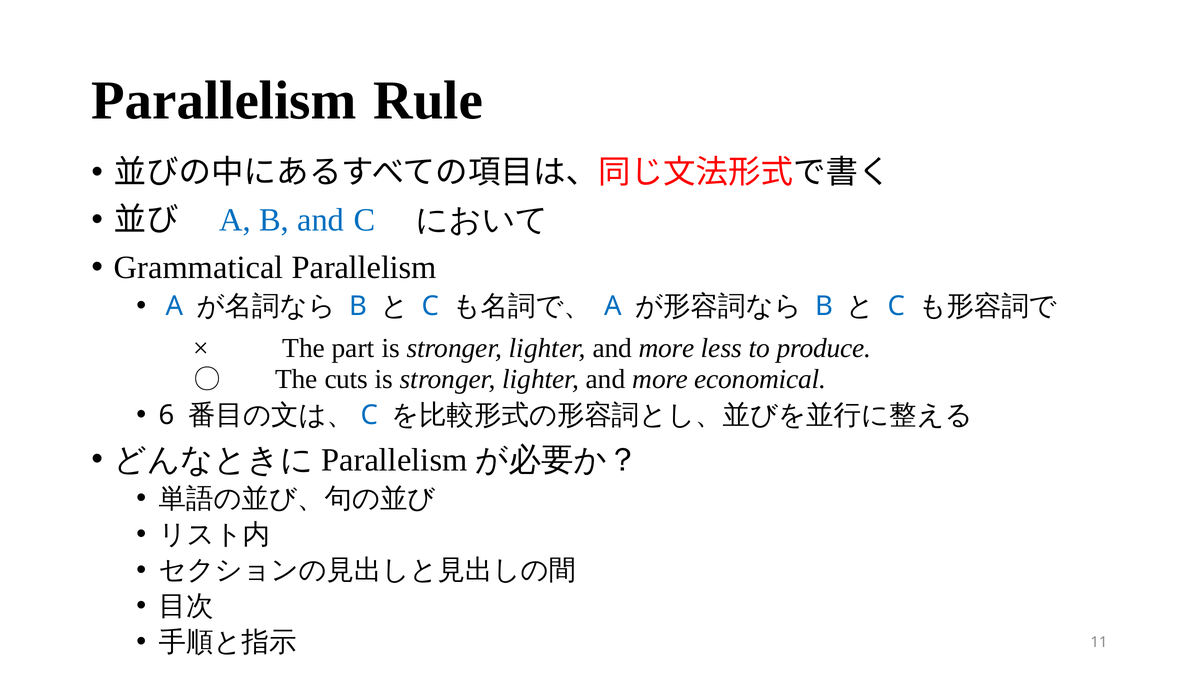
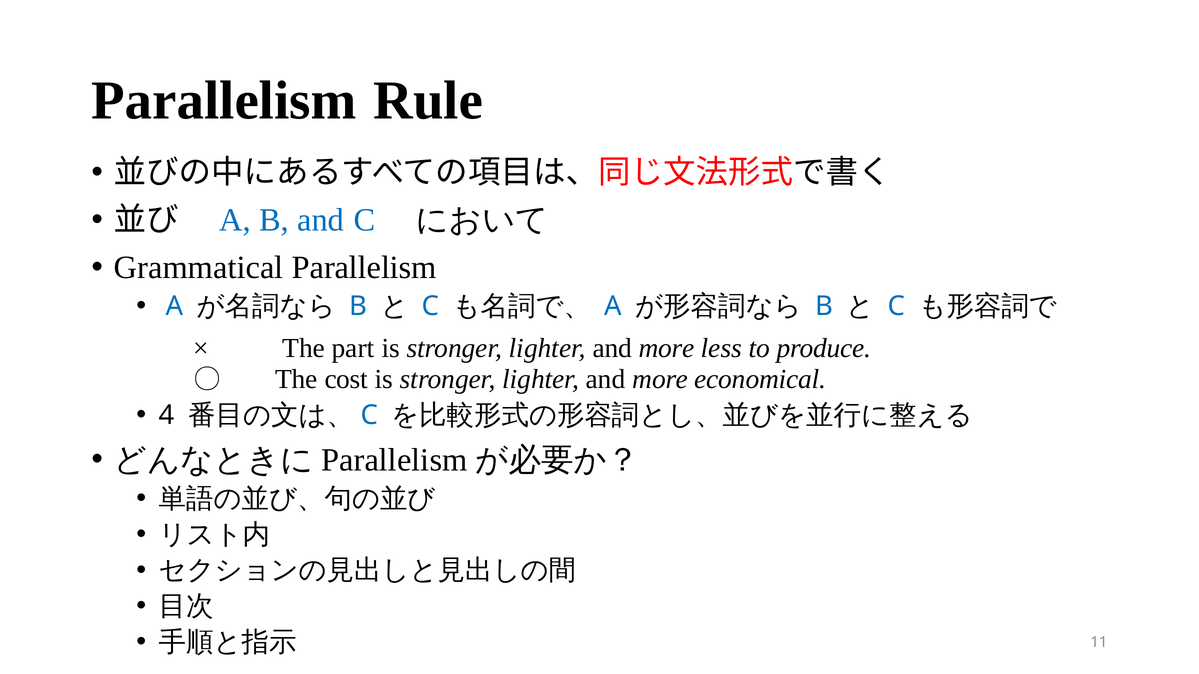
cuts: cuts -> cost (346, 380)
6: 6 -> 4 (167, 415)
